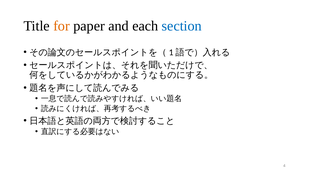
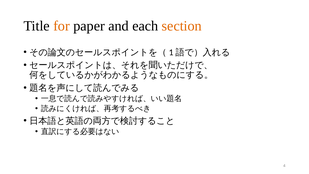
section colour: blue -> orange (182, 26)
